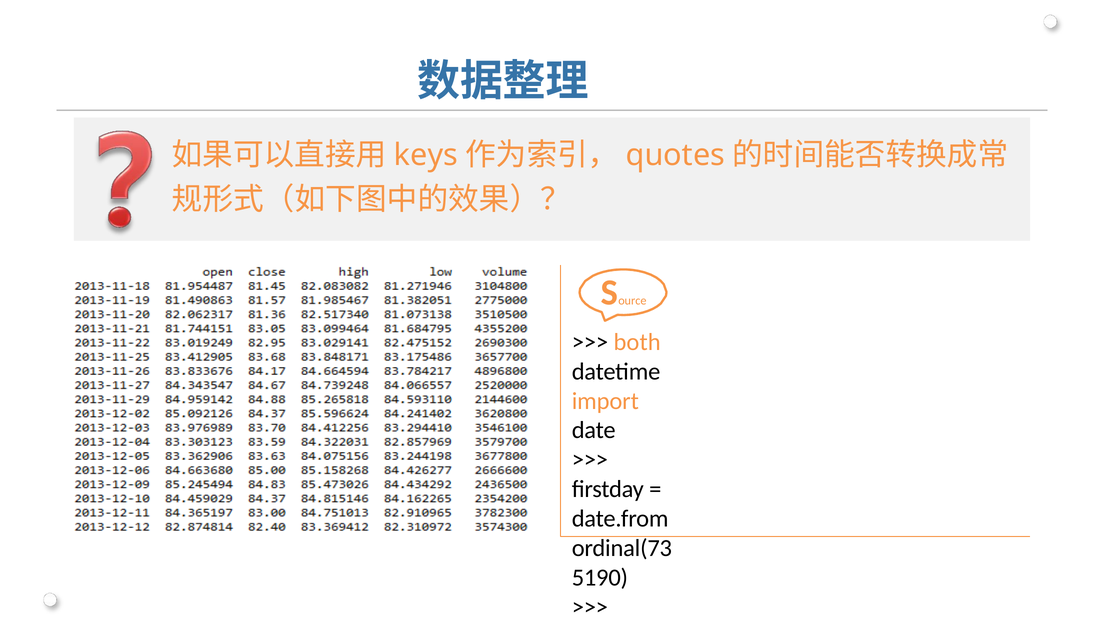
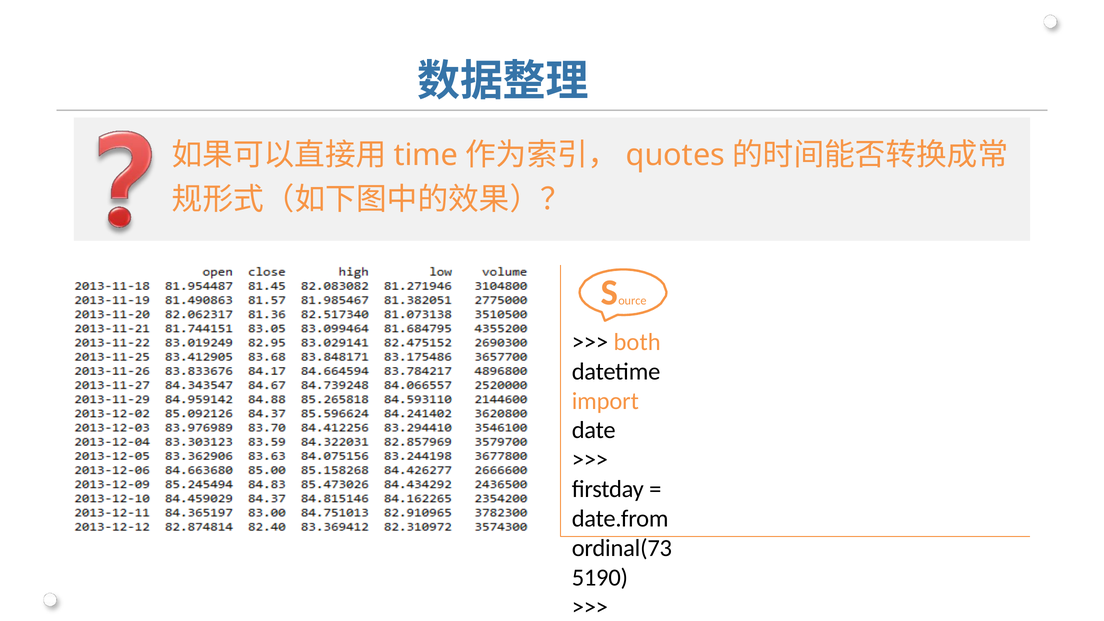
keys: keys -> time (426, 155)
